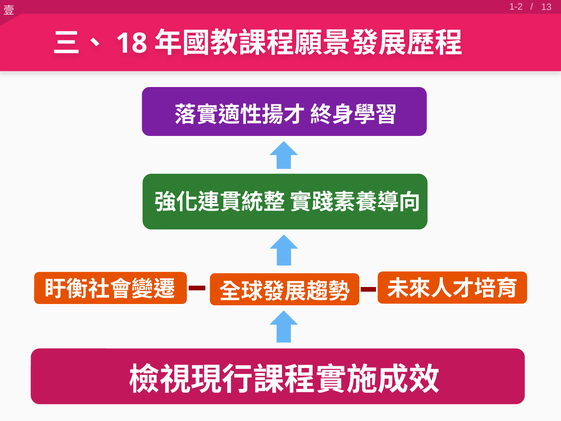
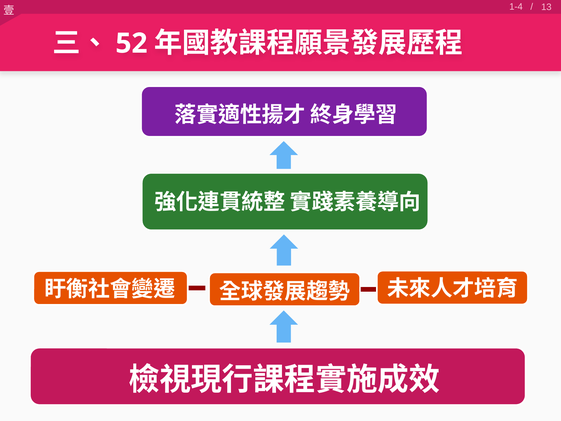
1-2: 1-2 -> 1-4 (516, 7)
18: 18 -> 52 (131, 43)
